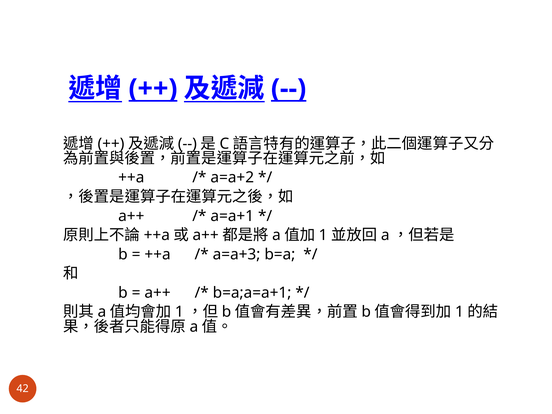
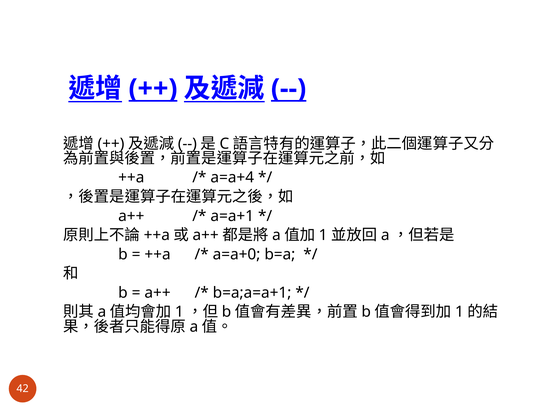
a=a+2: a=a+2 -> a=a+4 (232, 178)
a=a+3: a=a+3 -> a=a+0 (237, 254)
